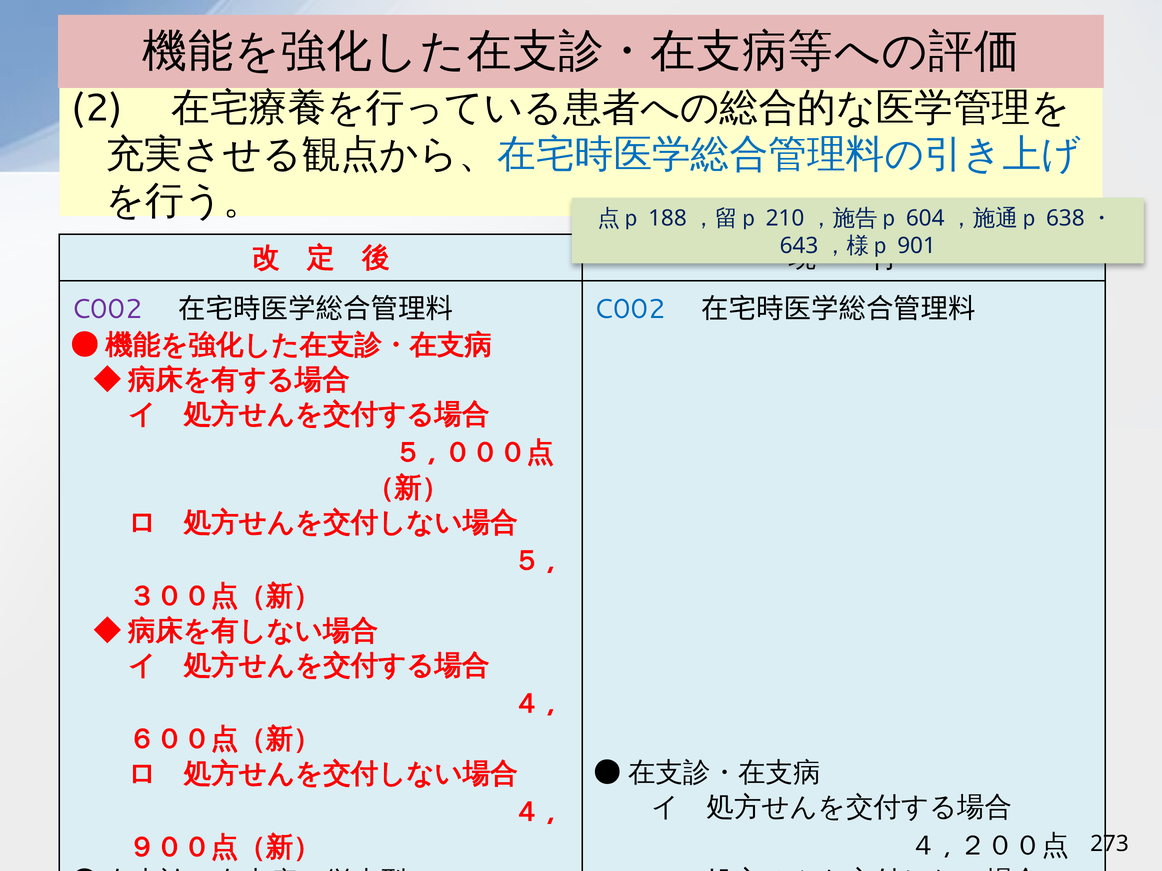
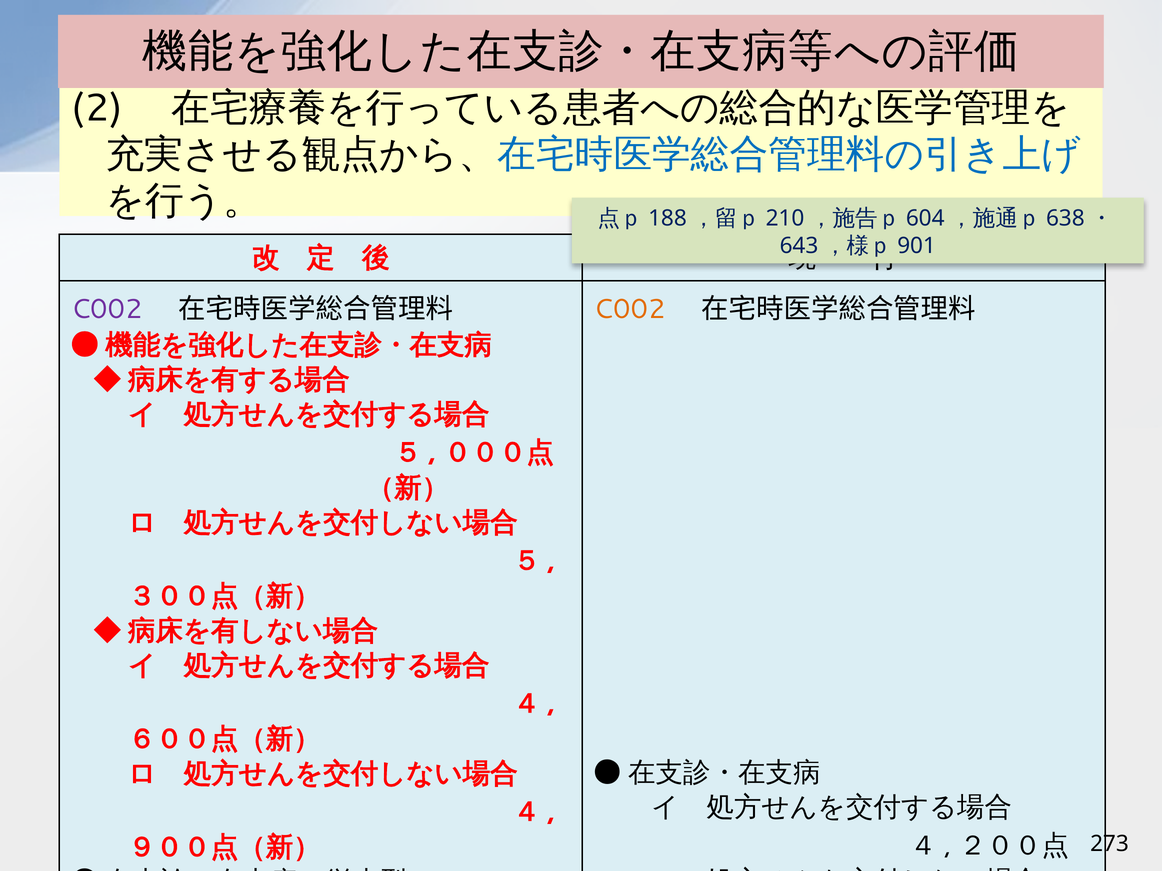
C002 colour: blue -> orange (630, 310)
